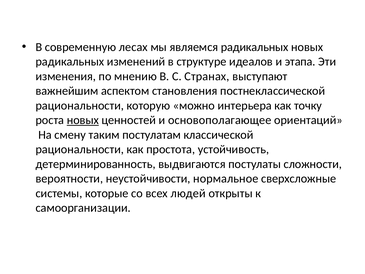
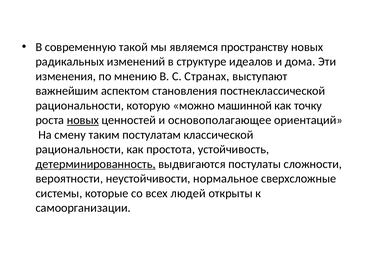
лесах: лесах -> такой (133, 47)
являемся радикальных: радикальных -> пространству (255, 47)
этапа: этапа -> дома (300, 62)
интерьера: интерьера -> машинной (245, 105)
детерминированность underline: none -> present (96, 164)
